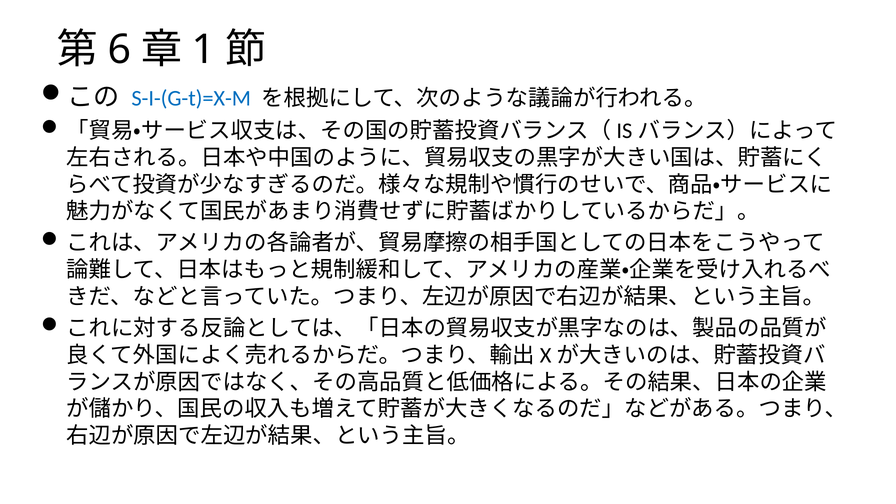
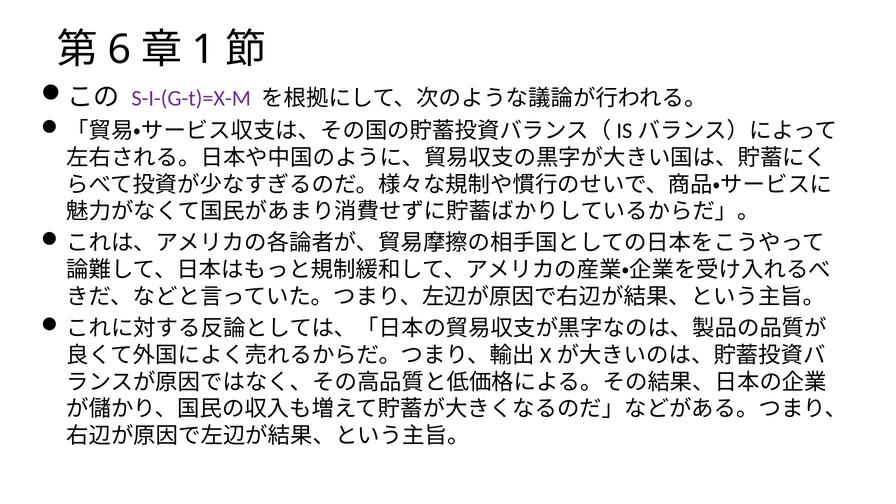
S-I-(G-t)=X-M colour: blue -> purple (191, 99)
